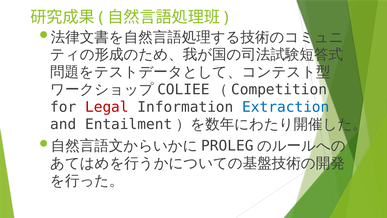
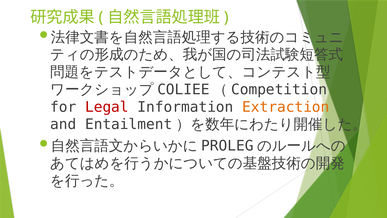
Extraction colour: blue -> orange (286, 107)
